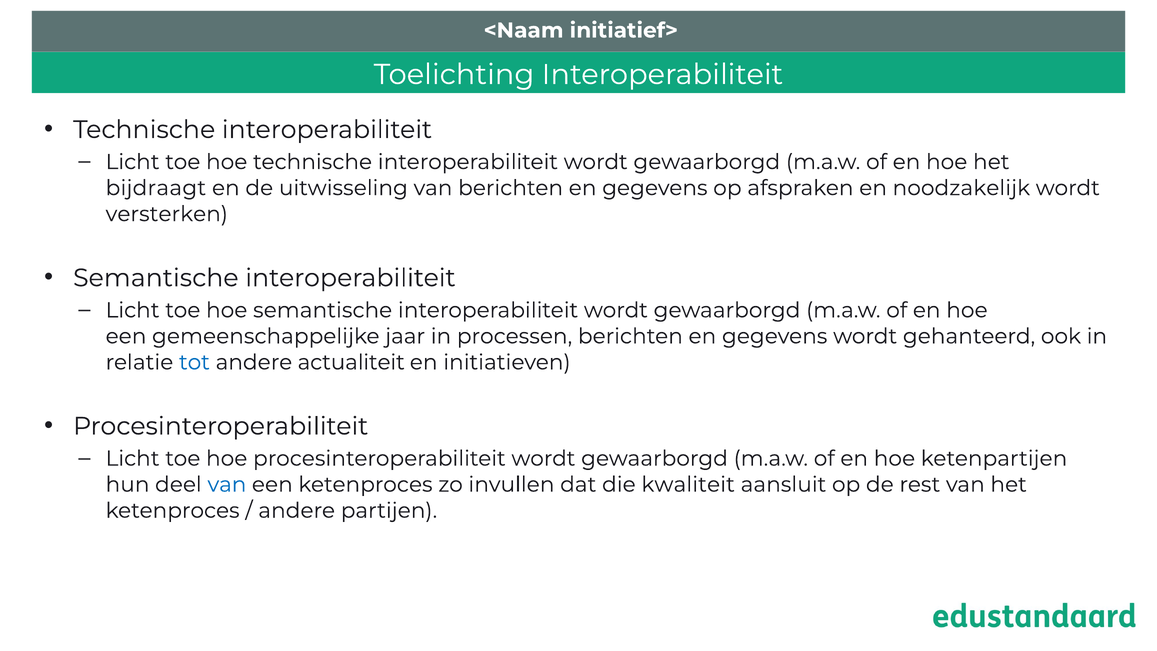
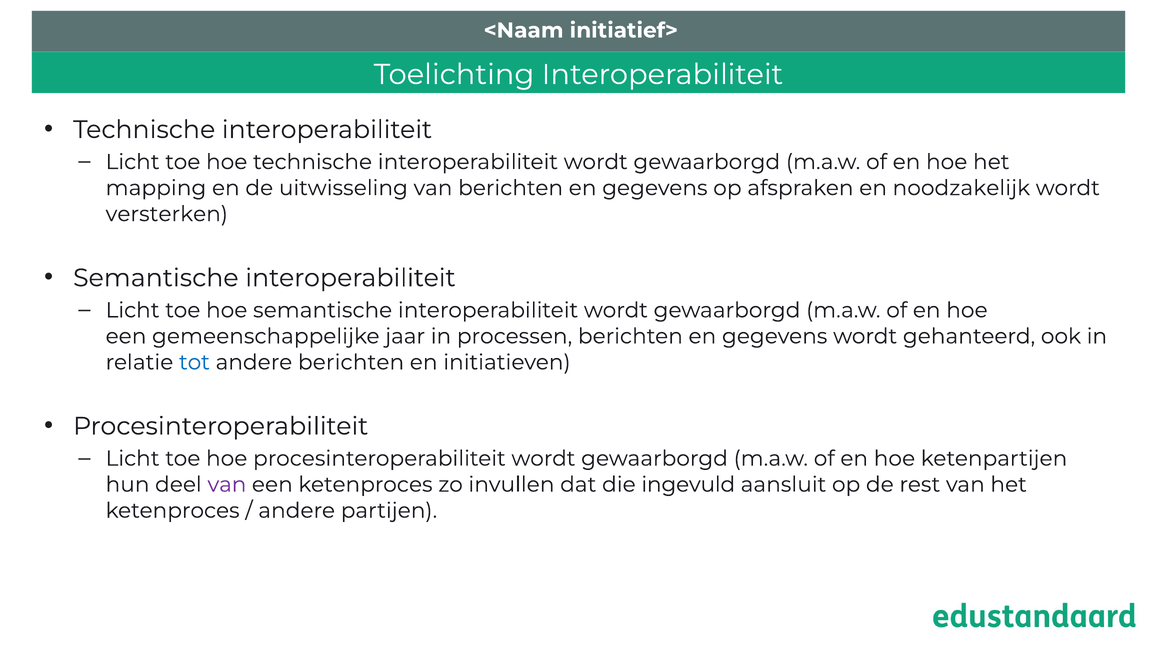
bijdraagt: bijdraagt -> mapping (156, 188)
andere actualiteit: actualiteit -> berichten (351, 362)
van colour: blue -> purple (227, 484)
kwaliteit: kwaliteit -> ingevuld (688, 484)
